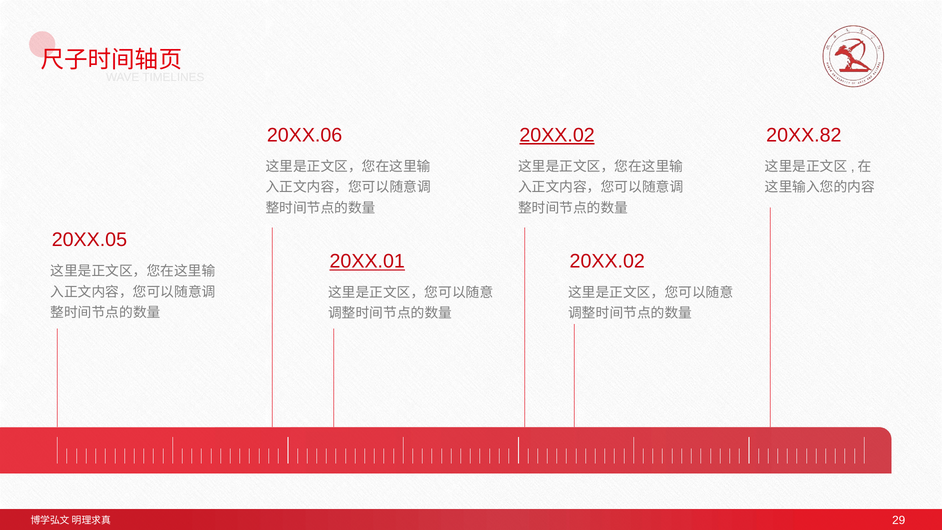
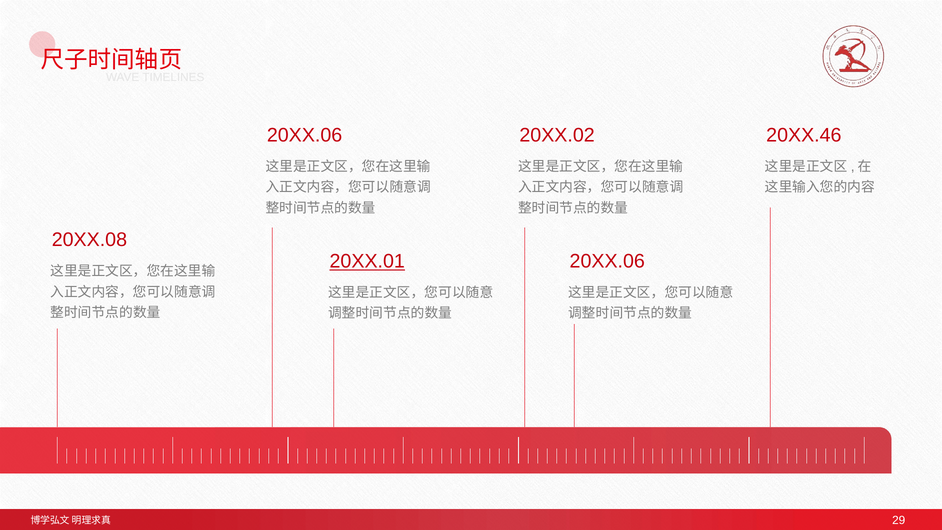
20XX.02 underline: present -> none (557, 135)
20XX.82: 20XX.82 -> 20XX.46 (804, 135)
20XX.05: 20XX.05 -> 20XX.08 (89, 240)
20XX.02: 20XX.02 -> 20XX.06 (607, 261)
